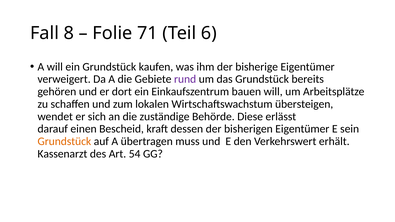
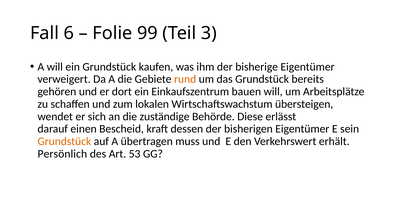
8: 8 -> 6 (69, 33)
71: 71 -> 99 (147, 33)
6: 6 -> 3 (209, 33)
rund colour: purple -> orange (185, 79)
Kassenarzt: Kassenarzt -> Persönlich (62, 154)
54: 54 -> 53 (135, 154)
